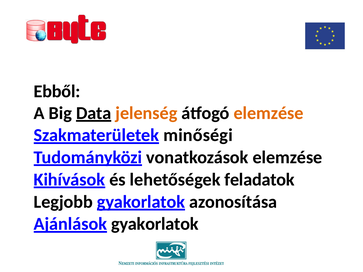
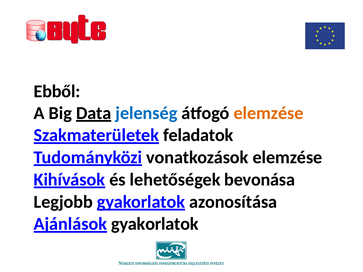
jelenség colour: orange -> blue (146, 113)
minőségi: minőségi -> feladatok (198, 135)
feladatok: feladatok -> bevonása (260, 180)
